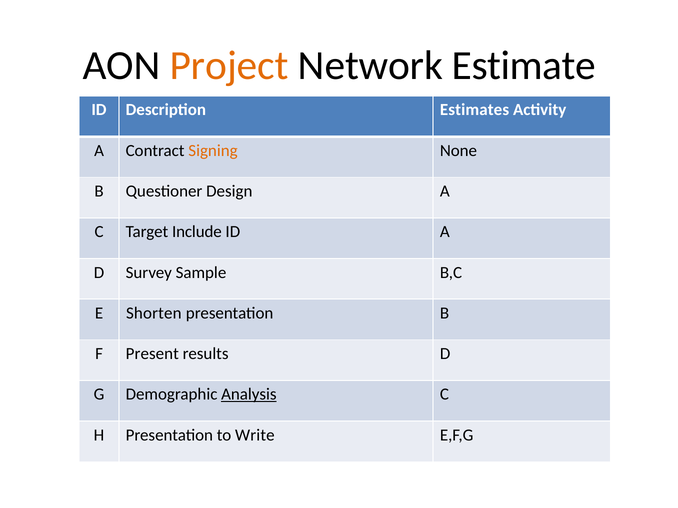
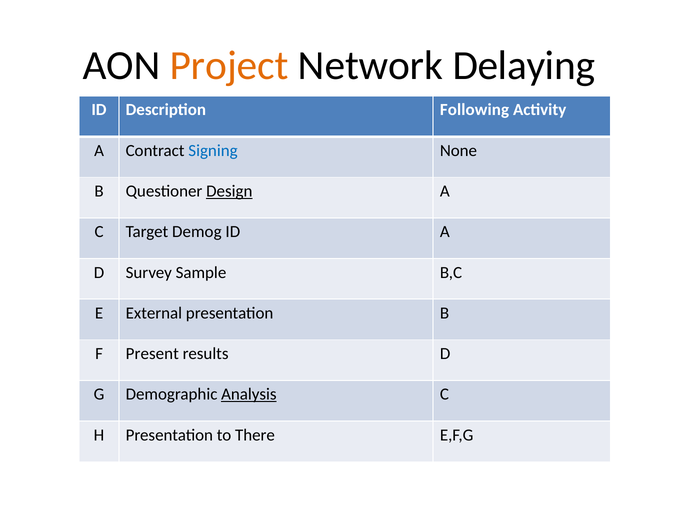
Estimate: Estimate -> Delaying (524, 66)
Estimates: Estimates -> Following (475, 110)
Signing colour: orange -> blue (213, 151)
Design underline: none -> present (229, 191)
Include: Include -> Demog (197, 232)
Shorten: Shorten -> External (154, 313)
Write: Write -> There (255, 435)
